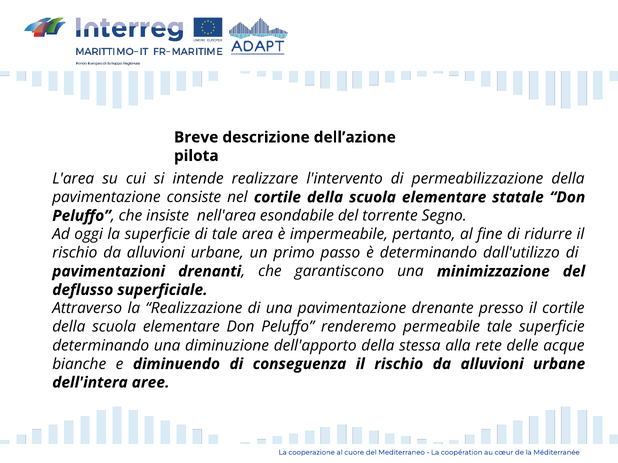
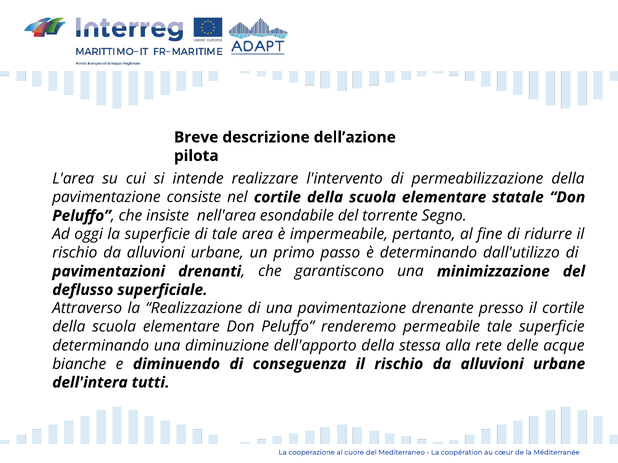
aree: aree -> tutti (151, 383)
